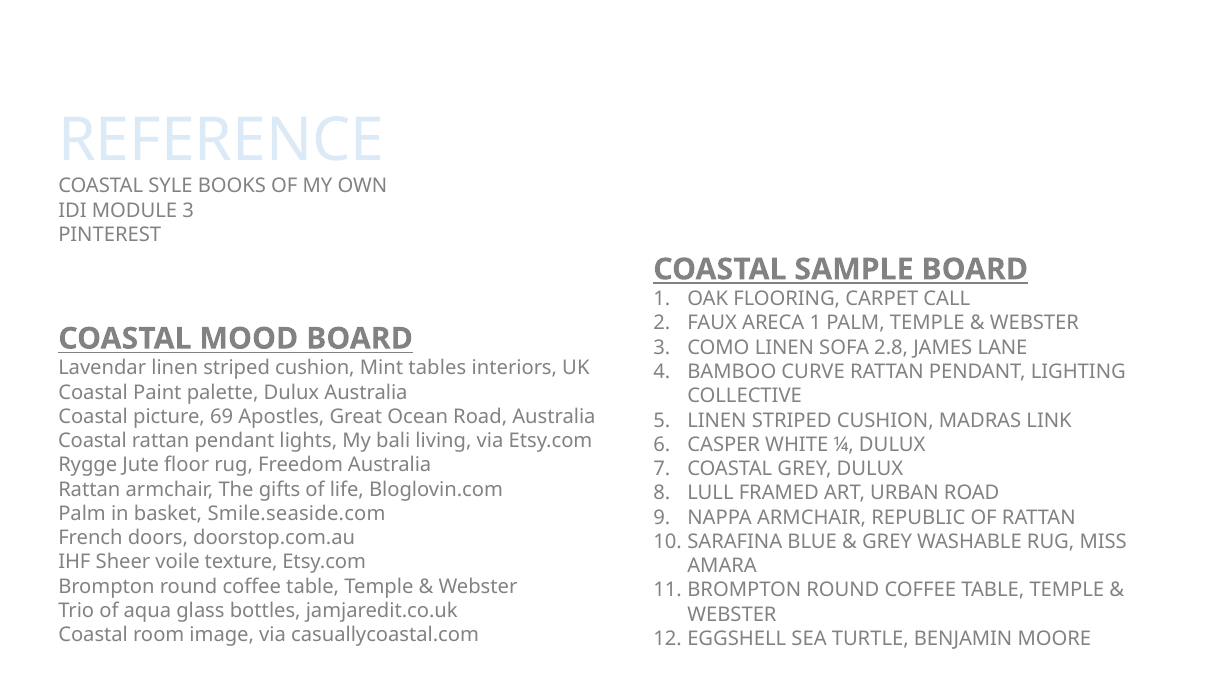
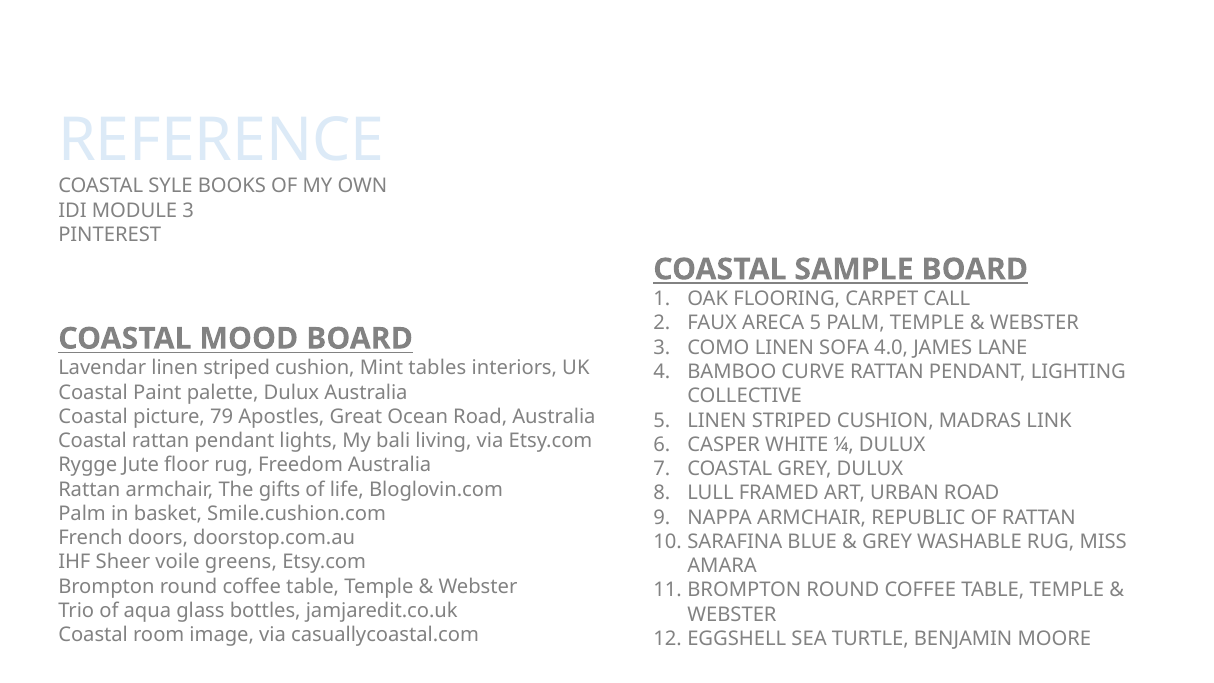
ARECA 1: 1 -> 5 (815, 323)
2.8: 2.8 -> 4.0 (891, 347)
69: 69 -> 79 (222, 417)
Smile.seaside.com: Smile.seaside.com -> Smile.cushion.com (297, 514)
texture: texture -> greens (241, 562)
